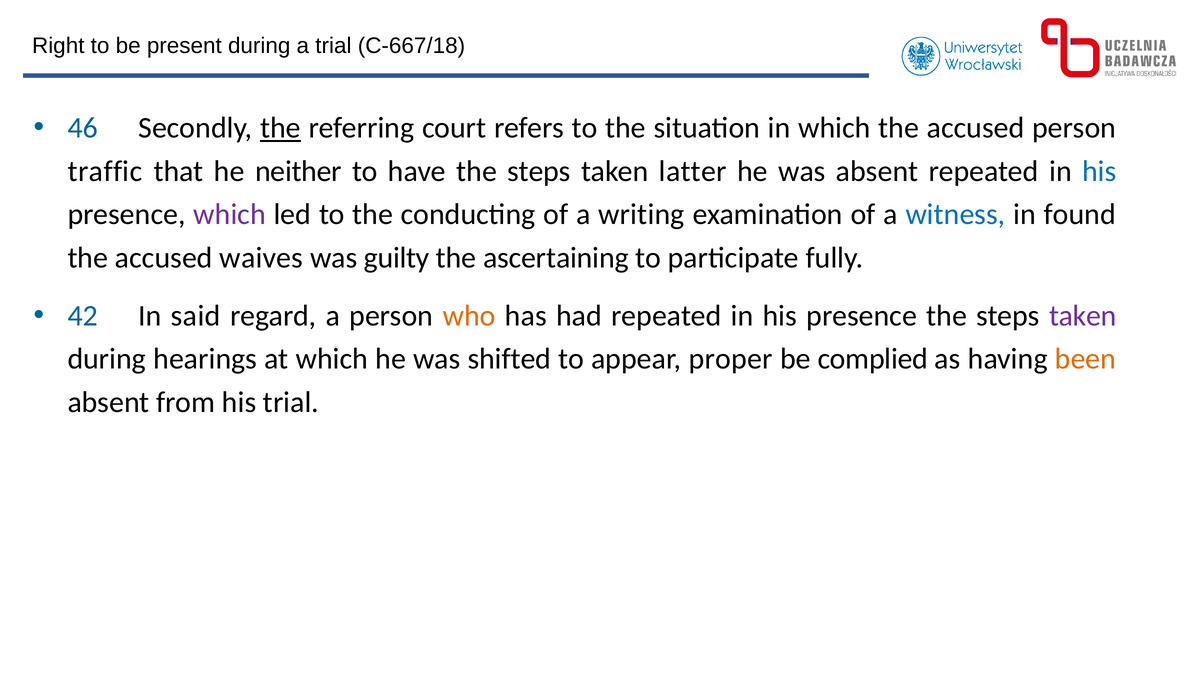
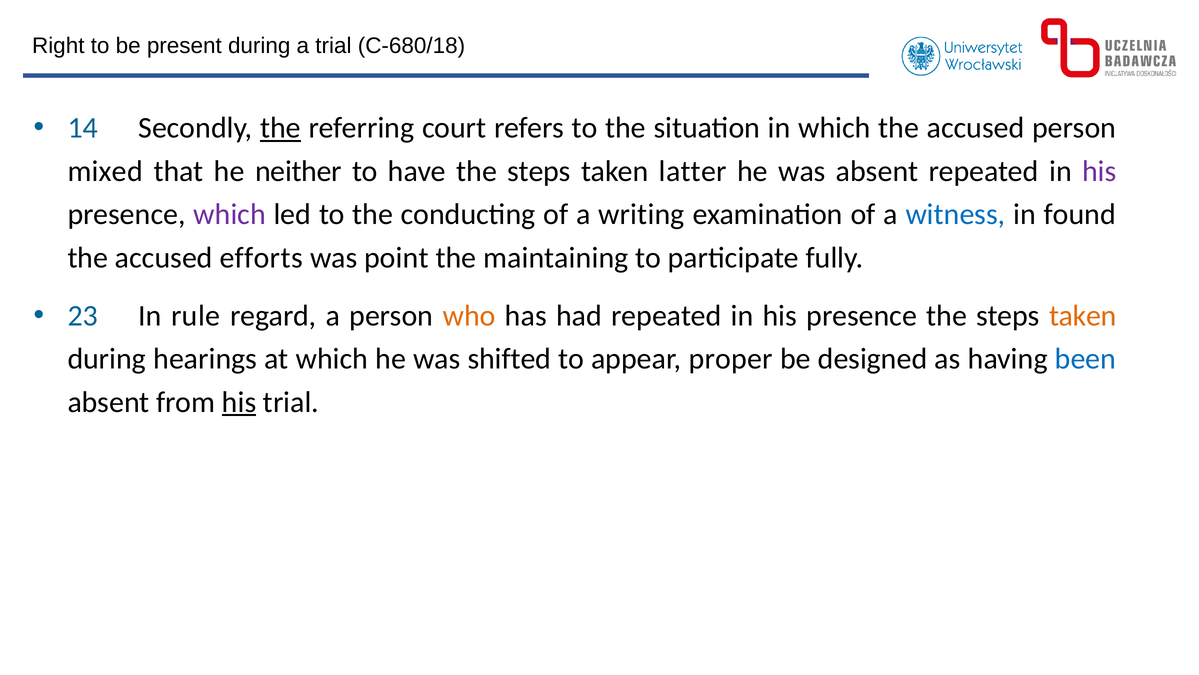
C-667/18: C-667/18 -> C-680/18 (411, 46)
46: 46 -> 14 (83, 128)
traffic: traffic -> mixed (105, 171)
his colour: blue -> purple (1099, 171)
waives: waives -> efforts (261, 257)
guilty: guilty -> point (396, 257)
ascertaining: ascertaining -> maintaining (556, 257)
42: 42 -> 23 (83, 316)
said: said -> rule (196, 316)
taken colour: purple -> orange (1083, 316)
complied: complied -> designed (873, 359)
been colour: orange -> blue (1085, 359)
his underline: none -> present (239, 402)
